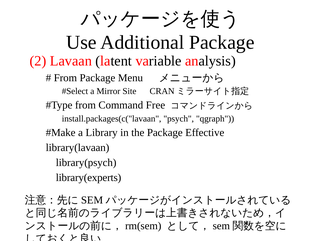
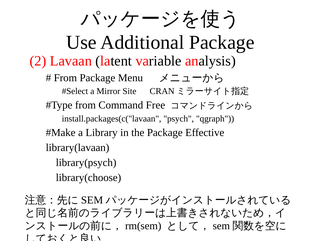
library(experts: library(experts -> library(choose (88, 177)
